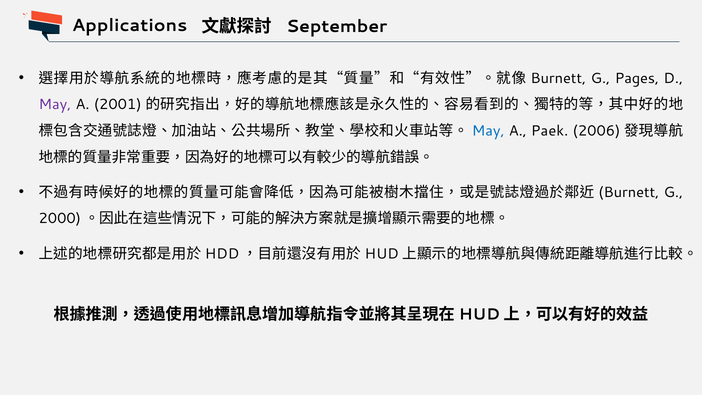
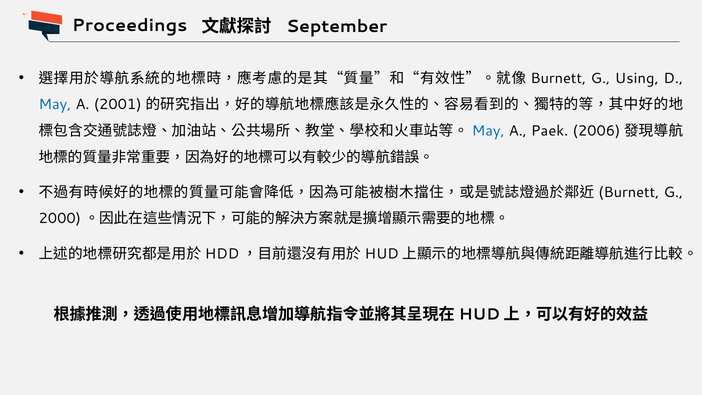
Applications: Applications -> Proceedings (130, 25)
Pages: Pages -> Using (637, 78)
May colour: purple -> blue (55, 104)
